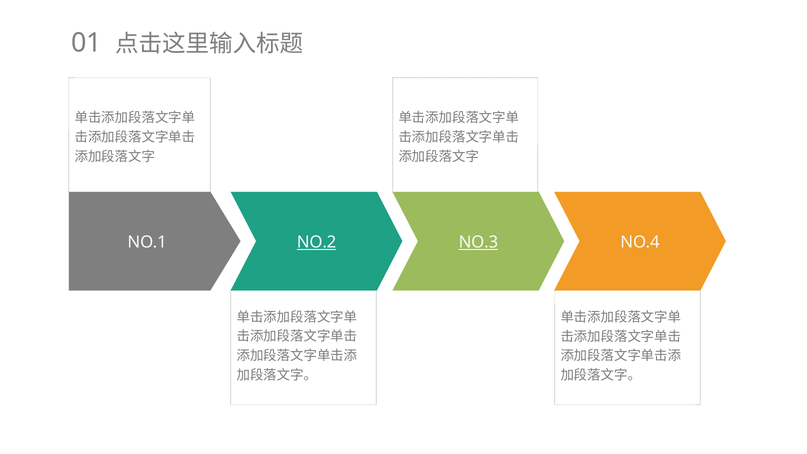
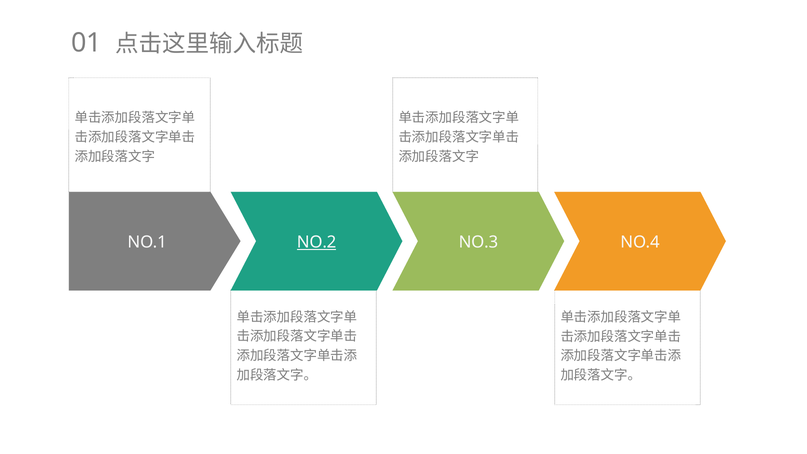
NO.3 underline: present -> none (478, 242)
